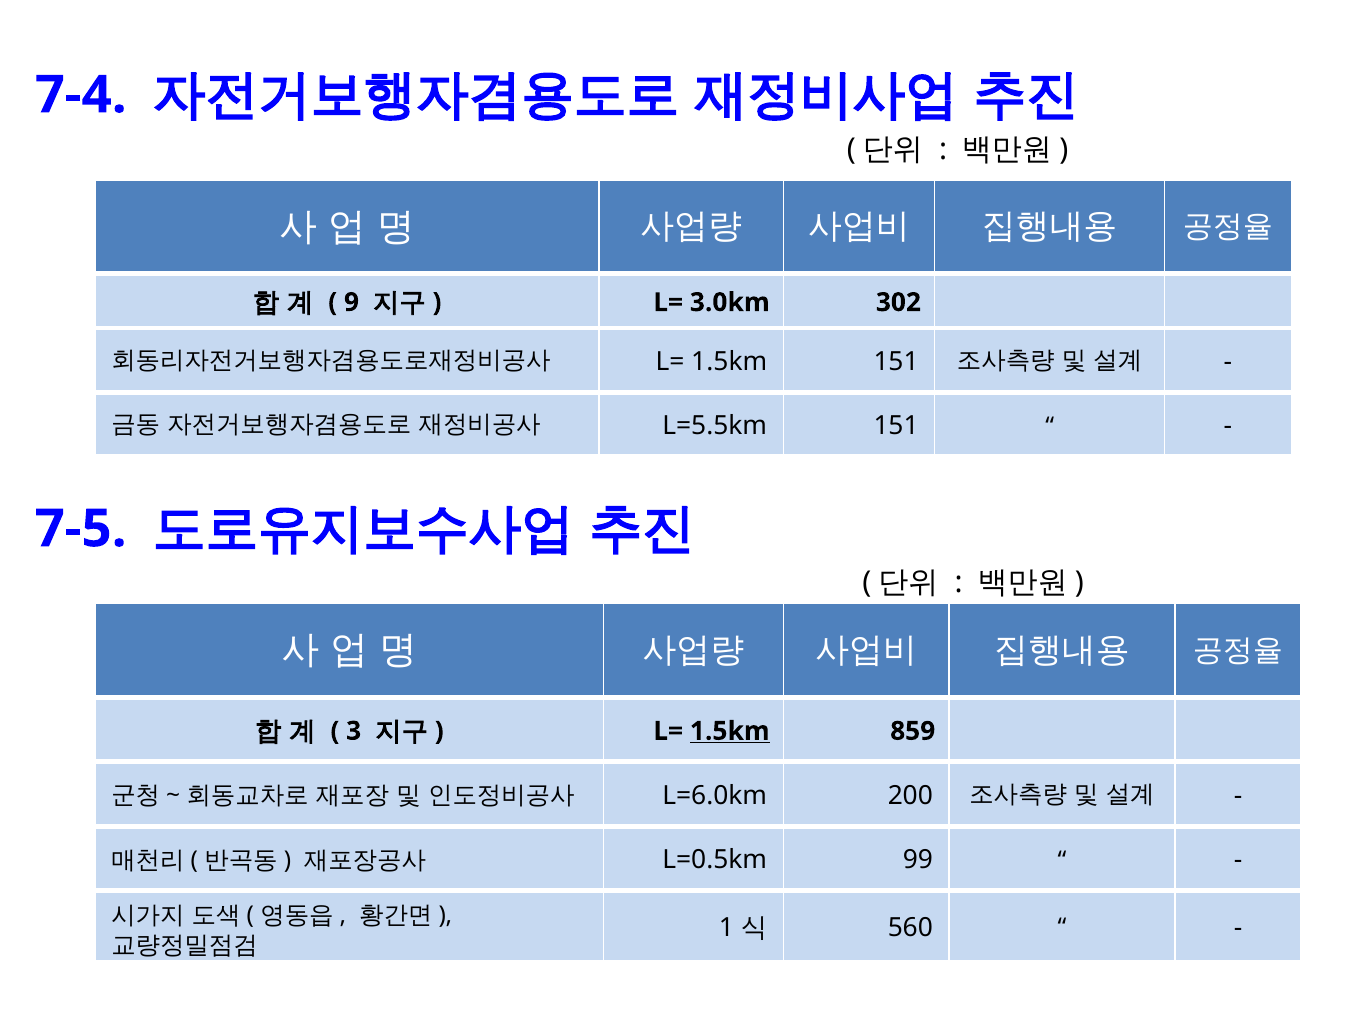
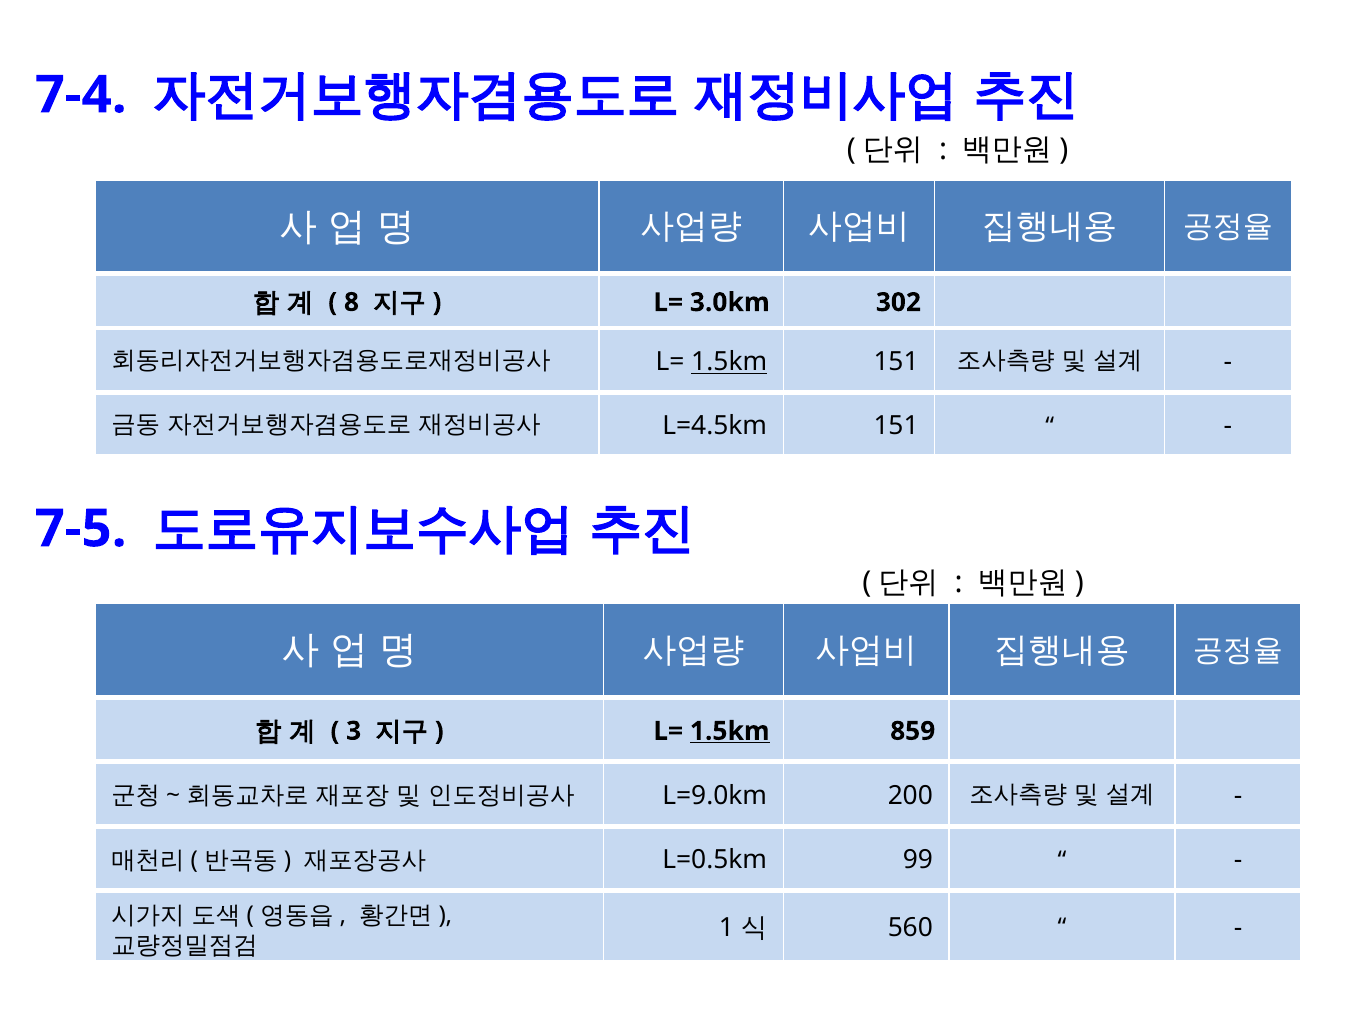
9: 9 -> 8 (351, 302)
1.5km underline: none -> present (729, 362)
L=5.5km: L=5.5km -> L=4.5km (715, 426)
L=6.0km: L=6.0km -> L=9.0km (715, 796)
